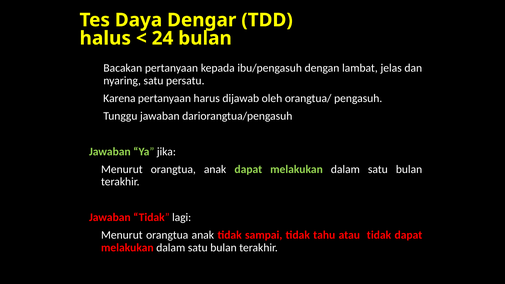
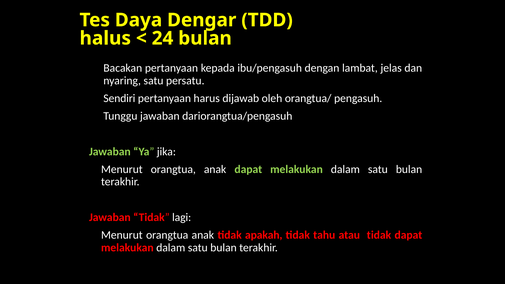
Karena: Karena -> Sendiri (119, 98)
sampai: sampai -> apakah (264, 235)
